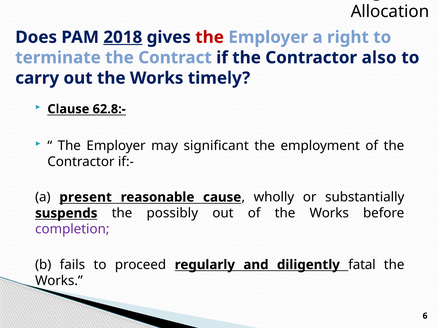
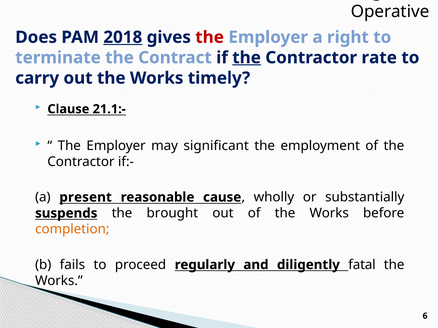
Allocation: Allocation -> Operative (390, 12)
the underline: none -> present (247, 58)
also: also -> rate (379, 58)
62.8:-: 62.8:- -> 21.1:- (109, 109)
possibly: possibly -> brought (172, 214)
completion colour: purple -> orange (72, 230)
